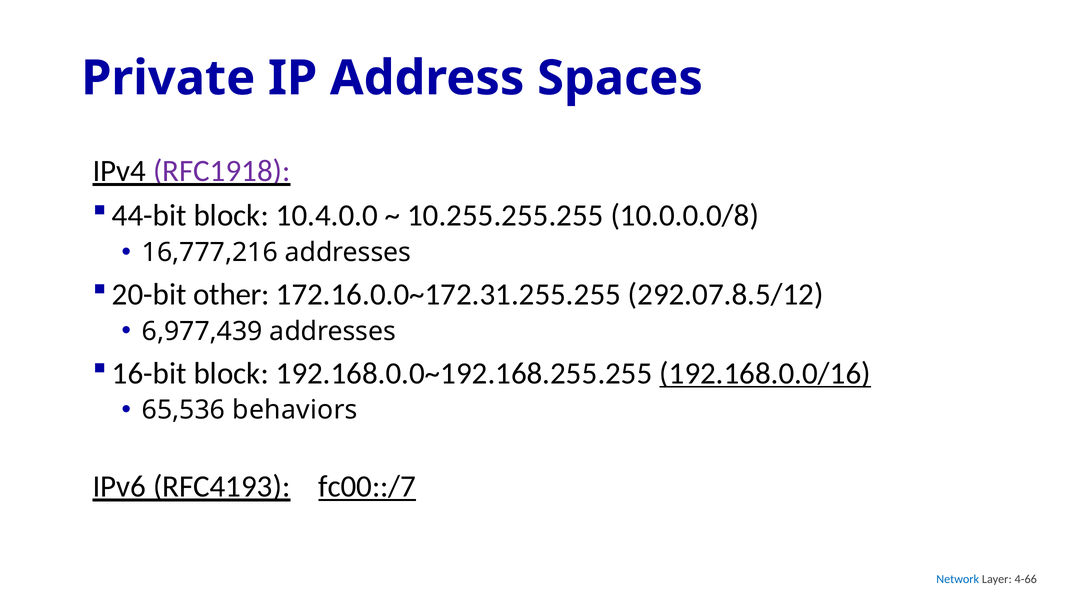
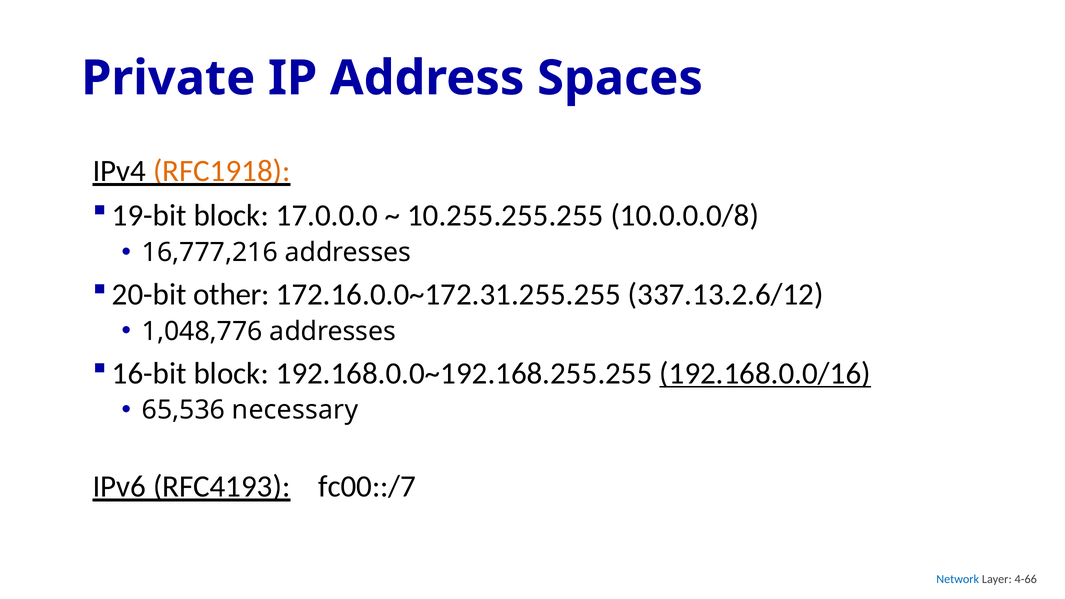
RFC1918 colour: purple -> orange (222, 171)
44-bit: 44-bit -> 19-bit (149, 216)
10.4.0.0: 10.4.0.0 -> 17.0.0.0 (327, 216)
292.07.8.5/12: 292.07.8.5/12 -> 337.13.2.6/12 (726, 295)
6,977,439: 6,977,439 -> 1,048,776 (202, 331)
behaviors: behaviors -> necessary (295, 410)
fc00::/7 underline: present -> none (367, 487)
